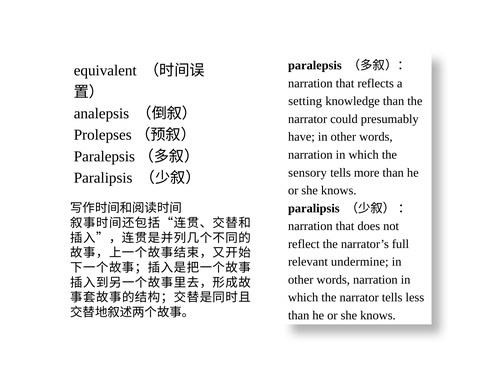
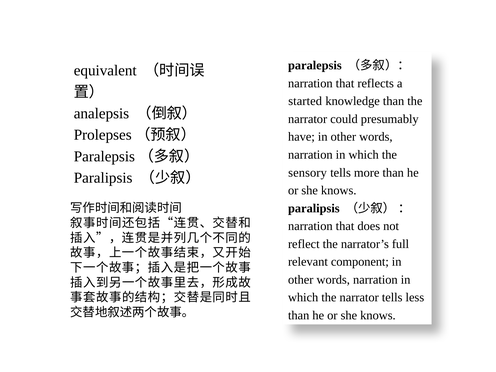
setting: setting -> started (305, 101)
undermine: undermine -> component (360, 262)
